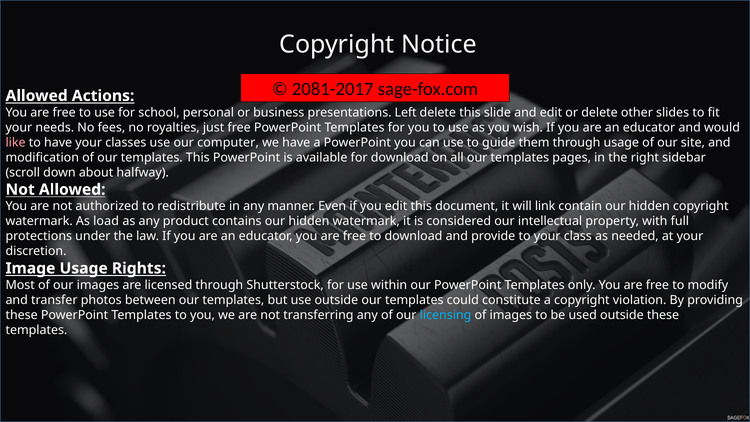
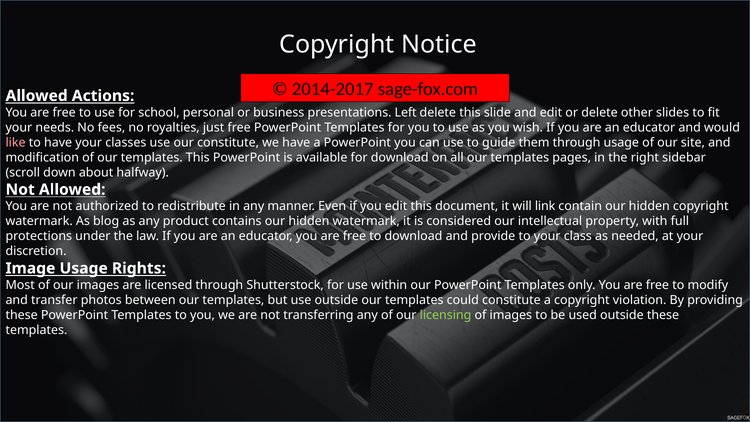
2081-2017: 2081-2017 -> 2014-2017 (333, 89)
our computer: computer -> constitute (228, 142)
load: load -> blog (106, 221)
licensing colour: light blue -> light green (446, 315)
